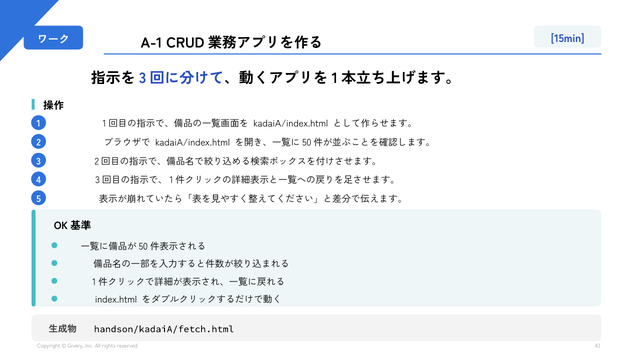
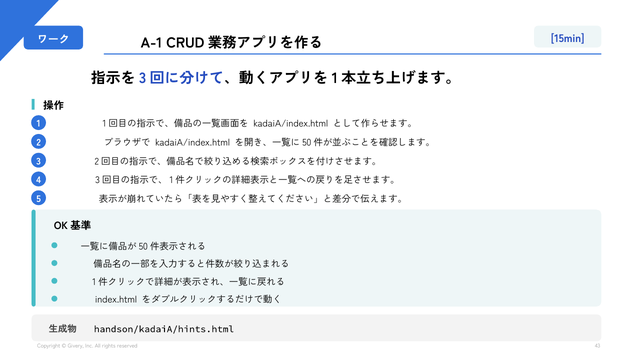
handson/kadaiA/fetch.html: handson/kadaiA/fetch.html -> handson/kadaiA/hints.html (164, 329)
